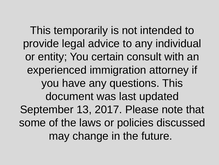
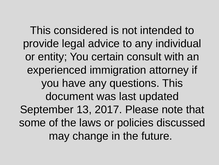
temporarily: temporarily -> considered (81, 30)
